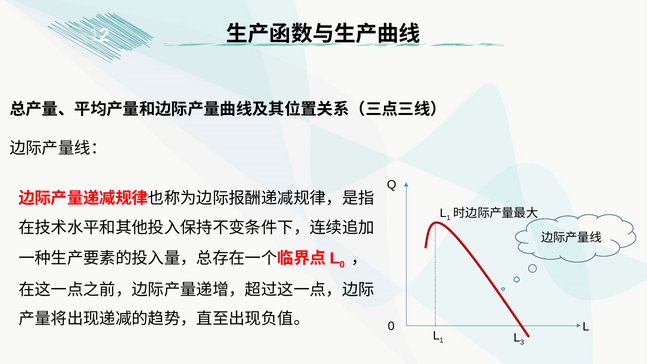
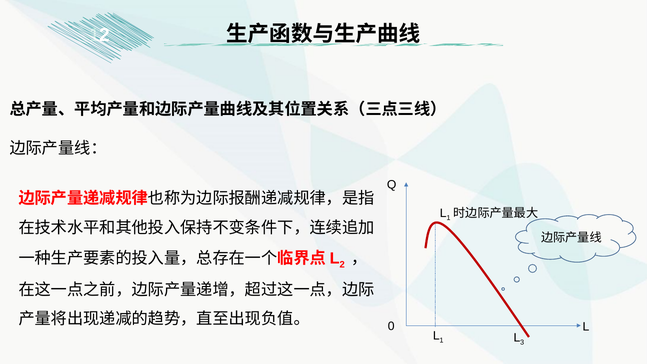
0: 0 -> 2 (342, 264)
